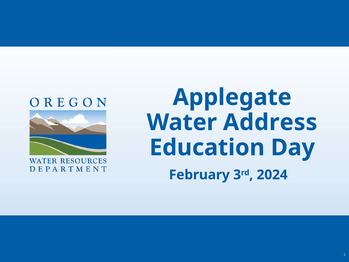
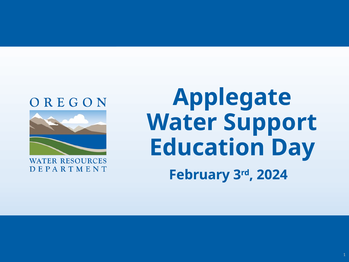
Address: Address -> Support (270, 122)
